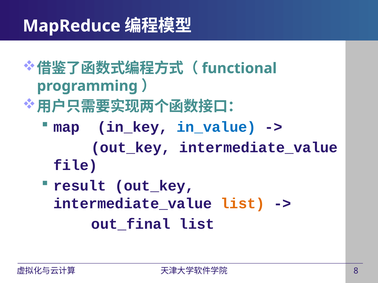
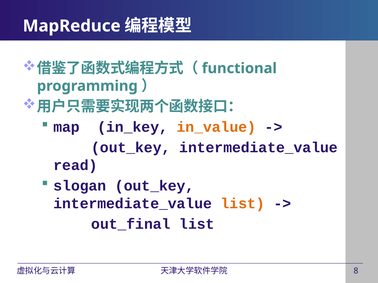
in_value colour: blue -> orange (216, 127)
file: file -> read (75, 166)
result: result -> slogan (80, 186)
